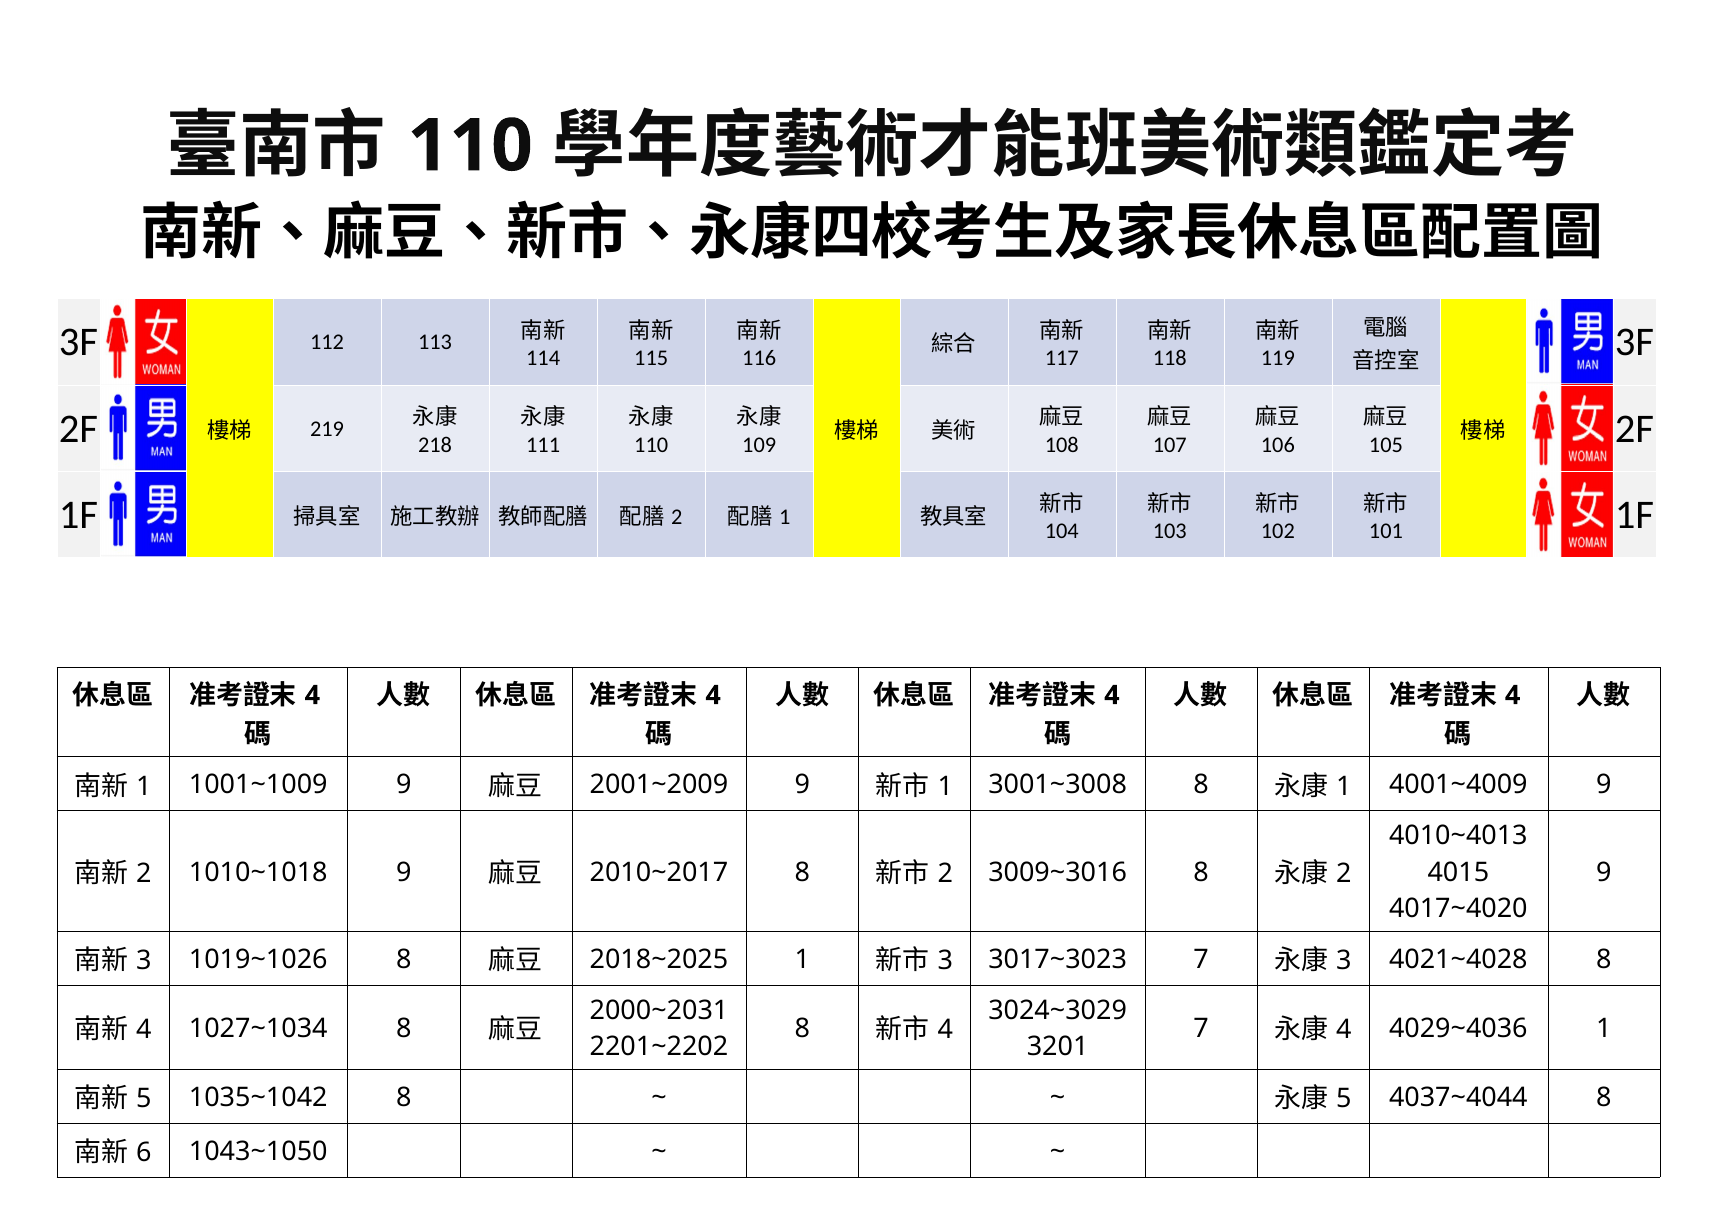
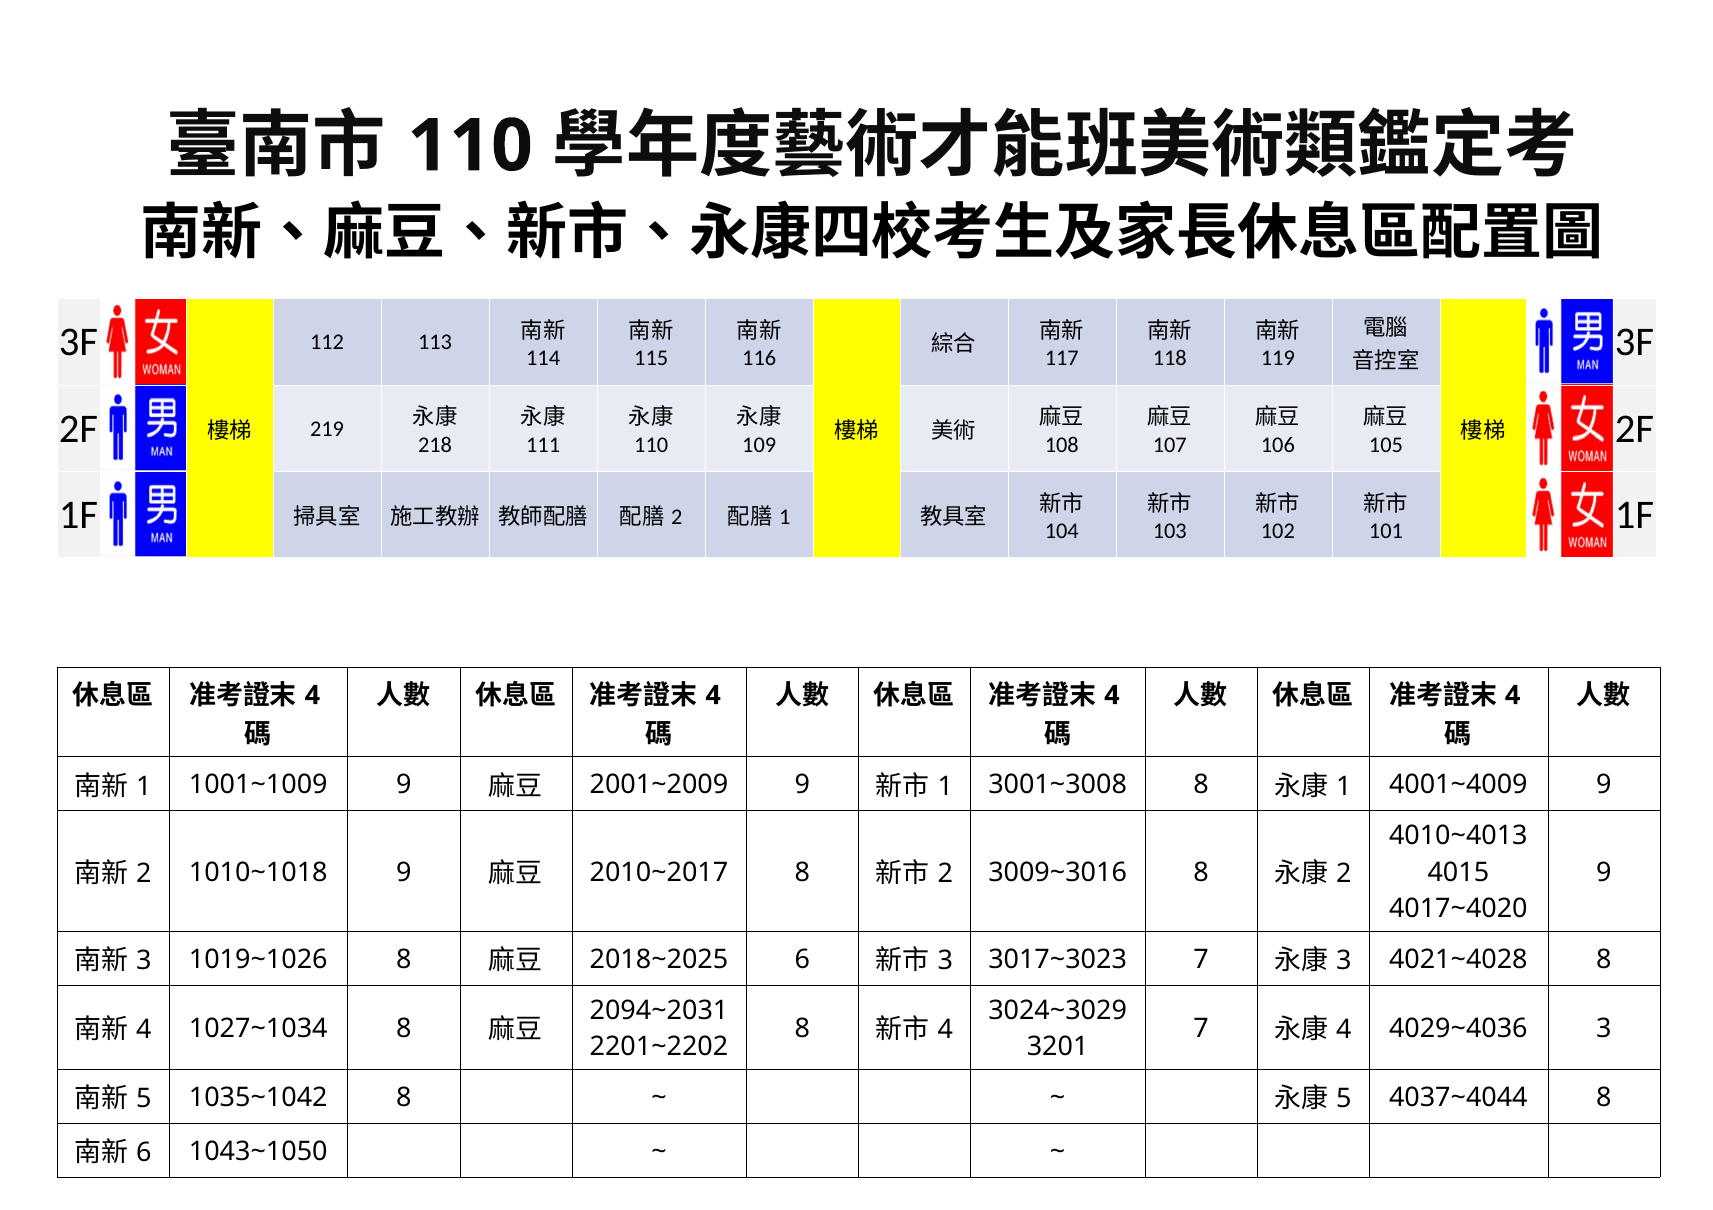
2018~2025 1: 1 -> 6 (802, 960)
2000~2031: 2000~2031 -> 2094~2031 (659, 1010)
4029~4036 1: 1 -> 3 (1604, 1029)
